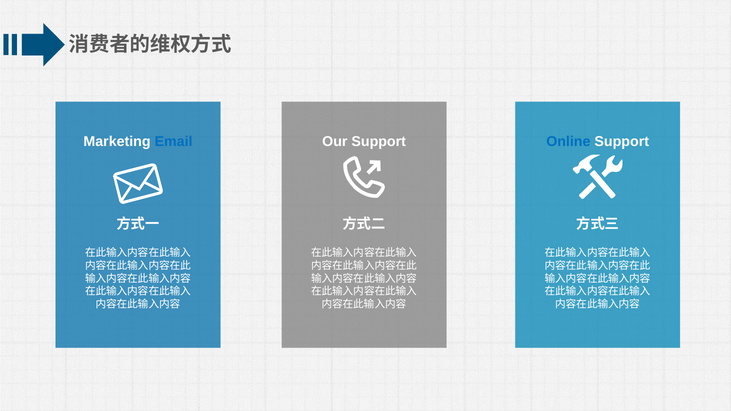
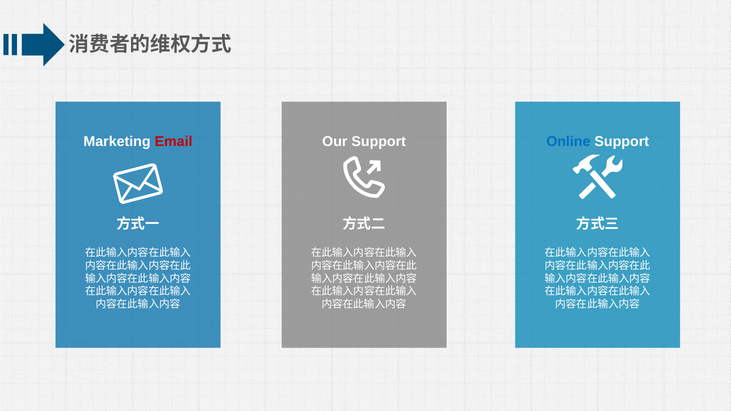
Email colour: blue -> red (174, 142)
